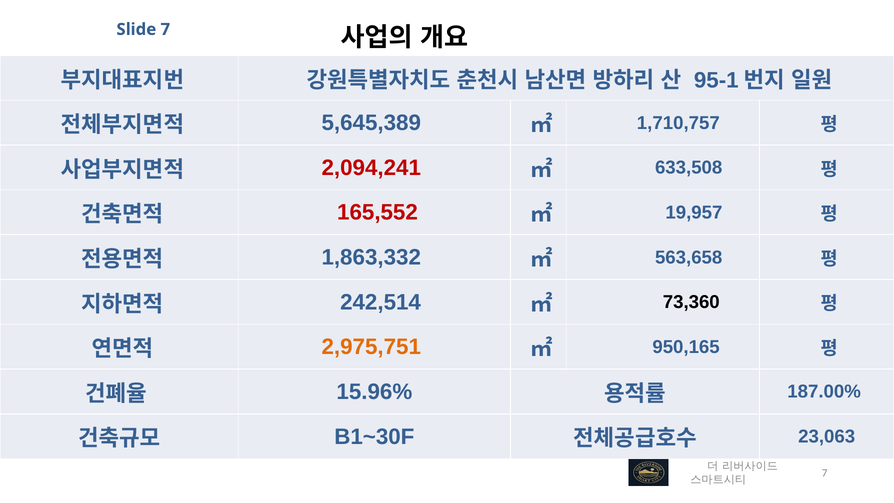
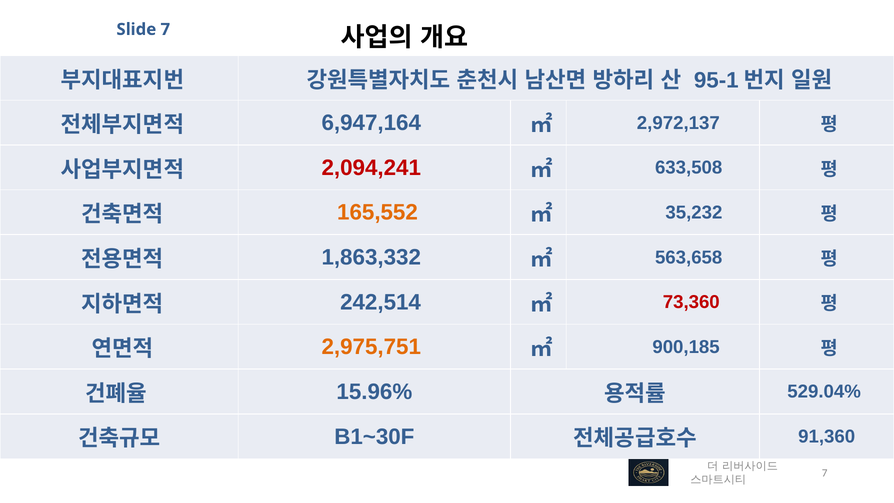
5,645,389: 5,645,389 -> 6,947,164 (371, 123)
1,710,757: 1,710,757 -> 2,972,137 (678, 123)
165,552 colour: red -> orange (377, 213)
19,957: 19,957 -> 35,232 (694, 213)
73,360 colour: black -> red (691, 302)
950,165: 950,165 -> 900,185 (686, 347)
187.00%: 187.00% -> 529.04% (824, 392)
23,063: 23,063 -> 91,360 (827, 437)
